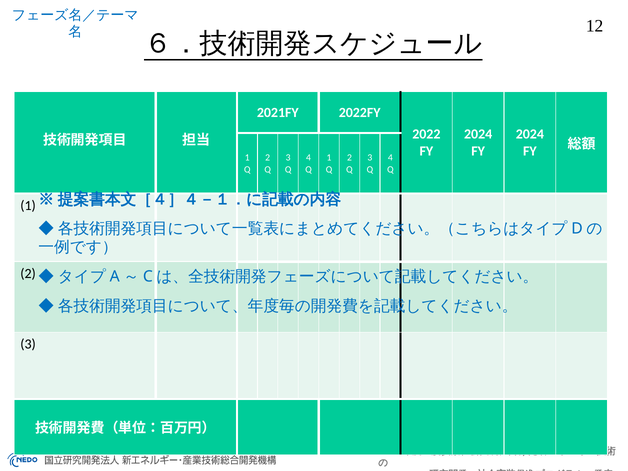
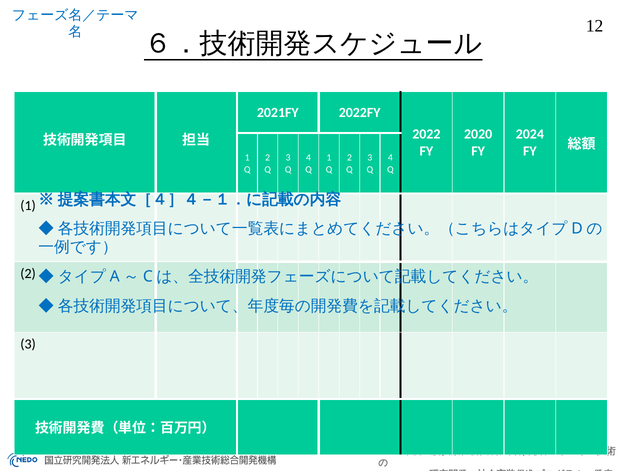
2024: 2024 -> 2020 (478, 134)
